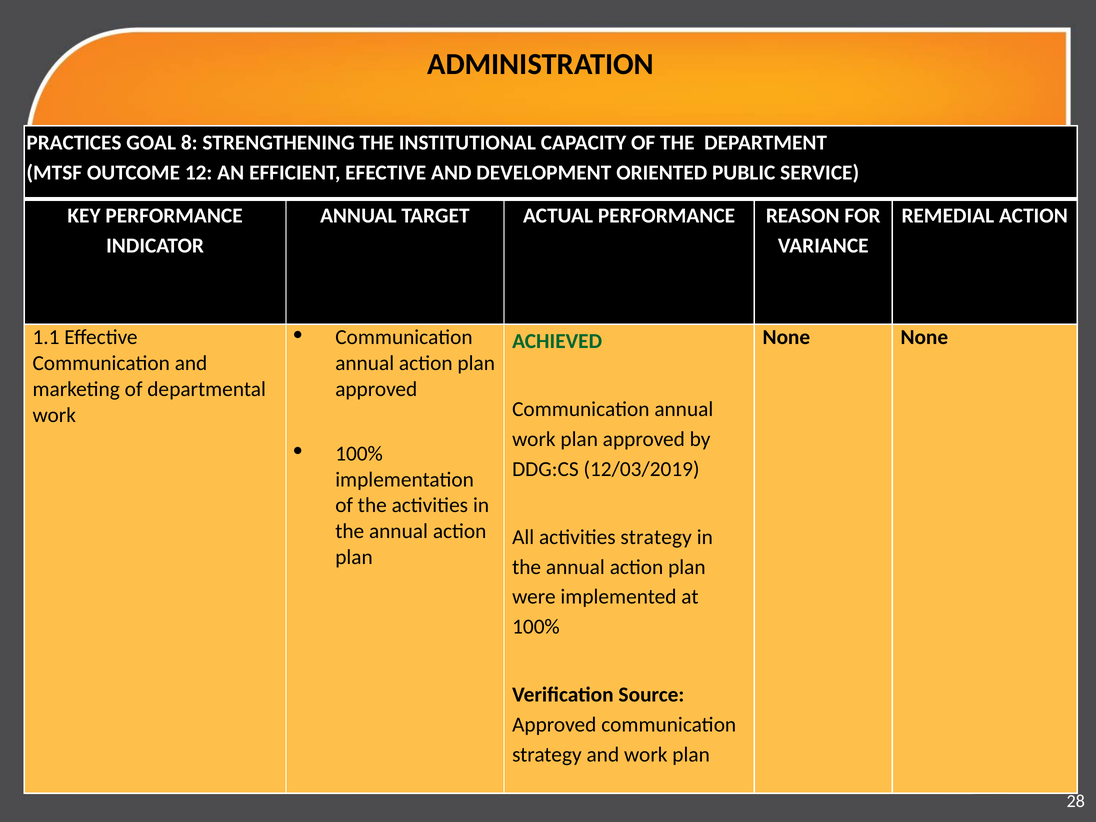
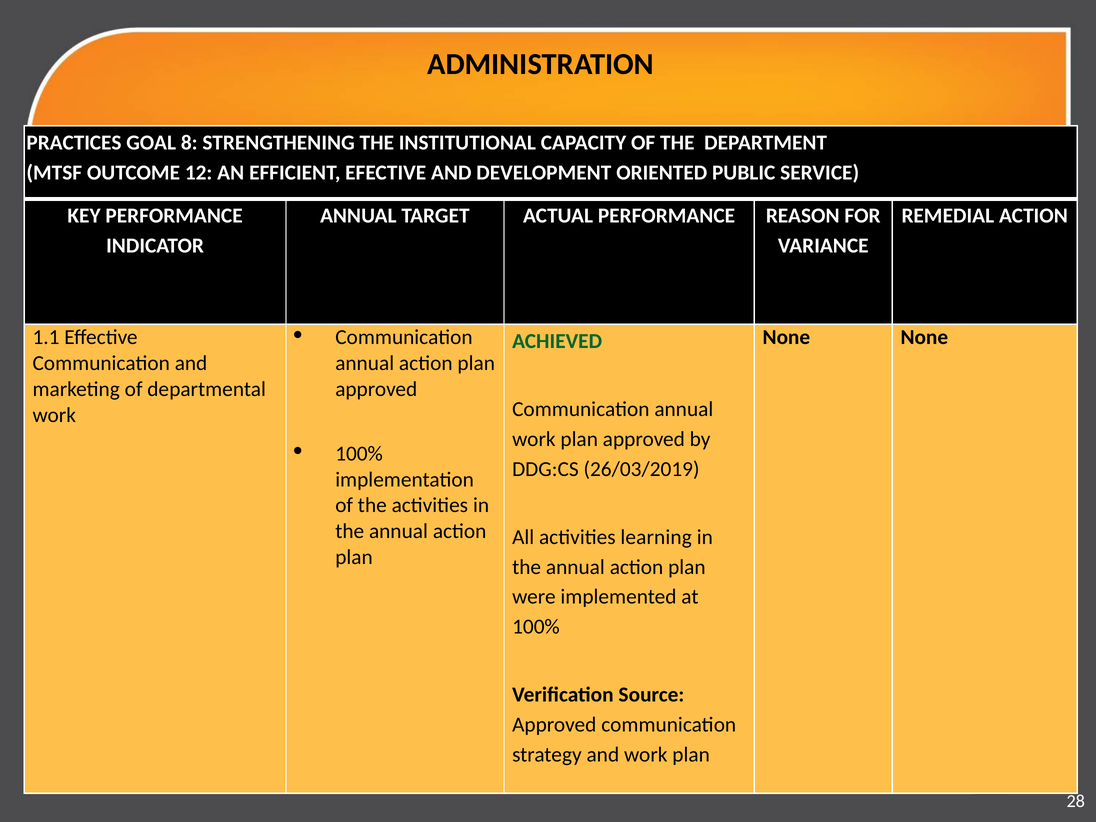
12/03/2019: 12/03/2019 -> 26/03/2019 (642, 469)
activities strategy: strategy -> learning (656, 537)
